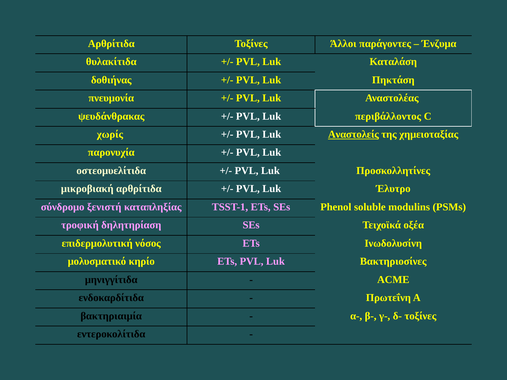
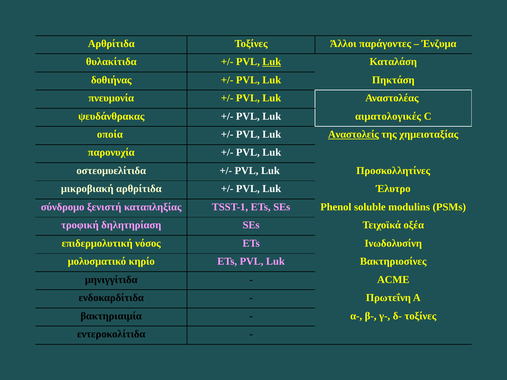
Luk underline: none -> present (272, 62)
περιβάλλοντος: περιβάλλοντος -> αιματολογικές (388, 116)
χωρίς: χωρίς -> οποία (110, 134)
